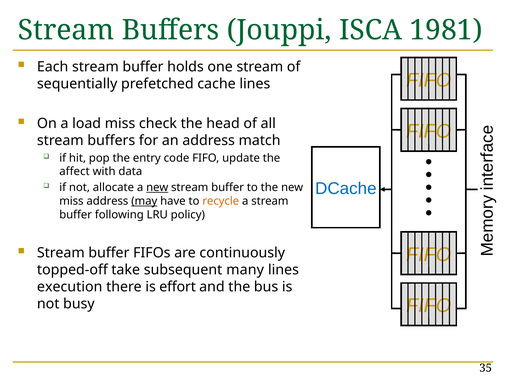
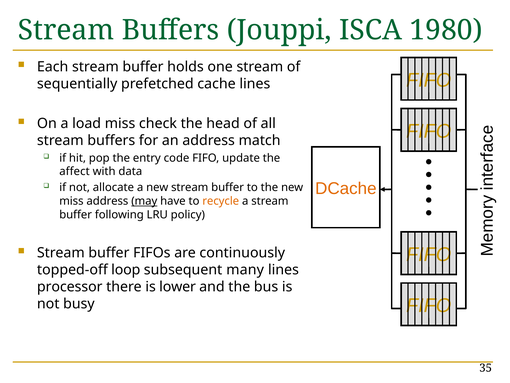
1981: 1981 -> 1980 (446, 30)
DCache colour: blue -> orange (346, 188)
new underline: present -> none (157, 187)
take: take -> loop (126, 270)
execution: execution -> processor (70, 287)
effort: effort -> lower (178, 287)
